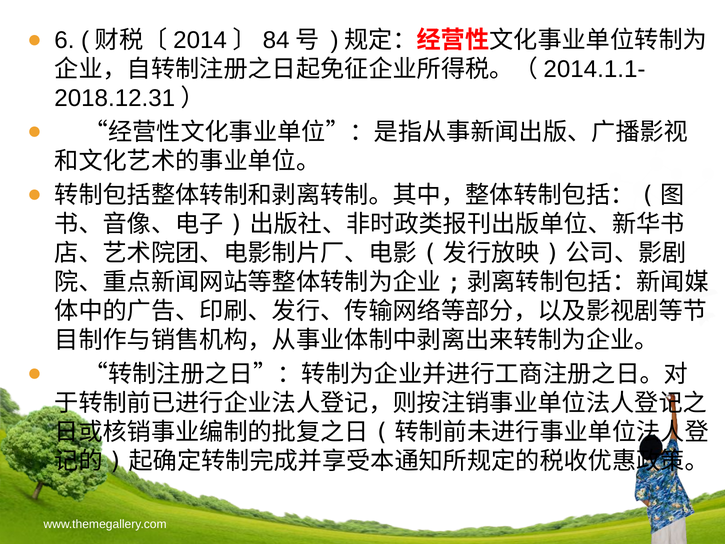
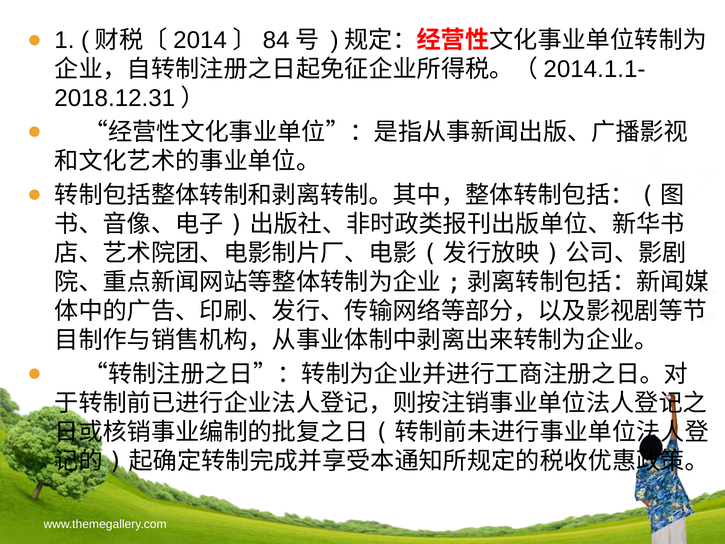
6: 6 -> 1 (64, 40)
